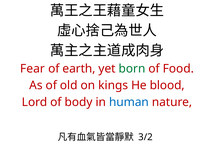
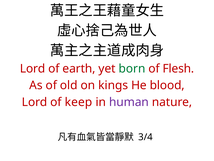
Fear: Fear -> Lord (33, 68)
Food: Food -> Flesh (178, 68)
body: body -> keep (78, 102)
human colour: blue -> purple (129, 102)
3/2: 3/2 -> 3/4 (146, 137)
